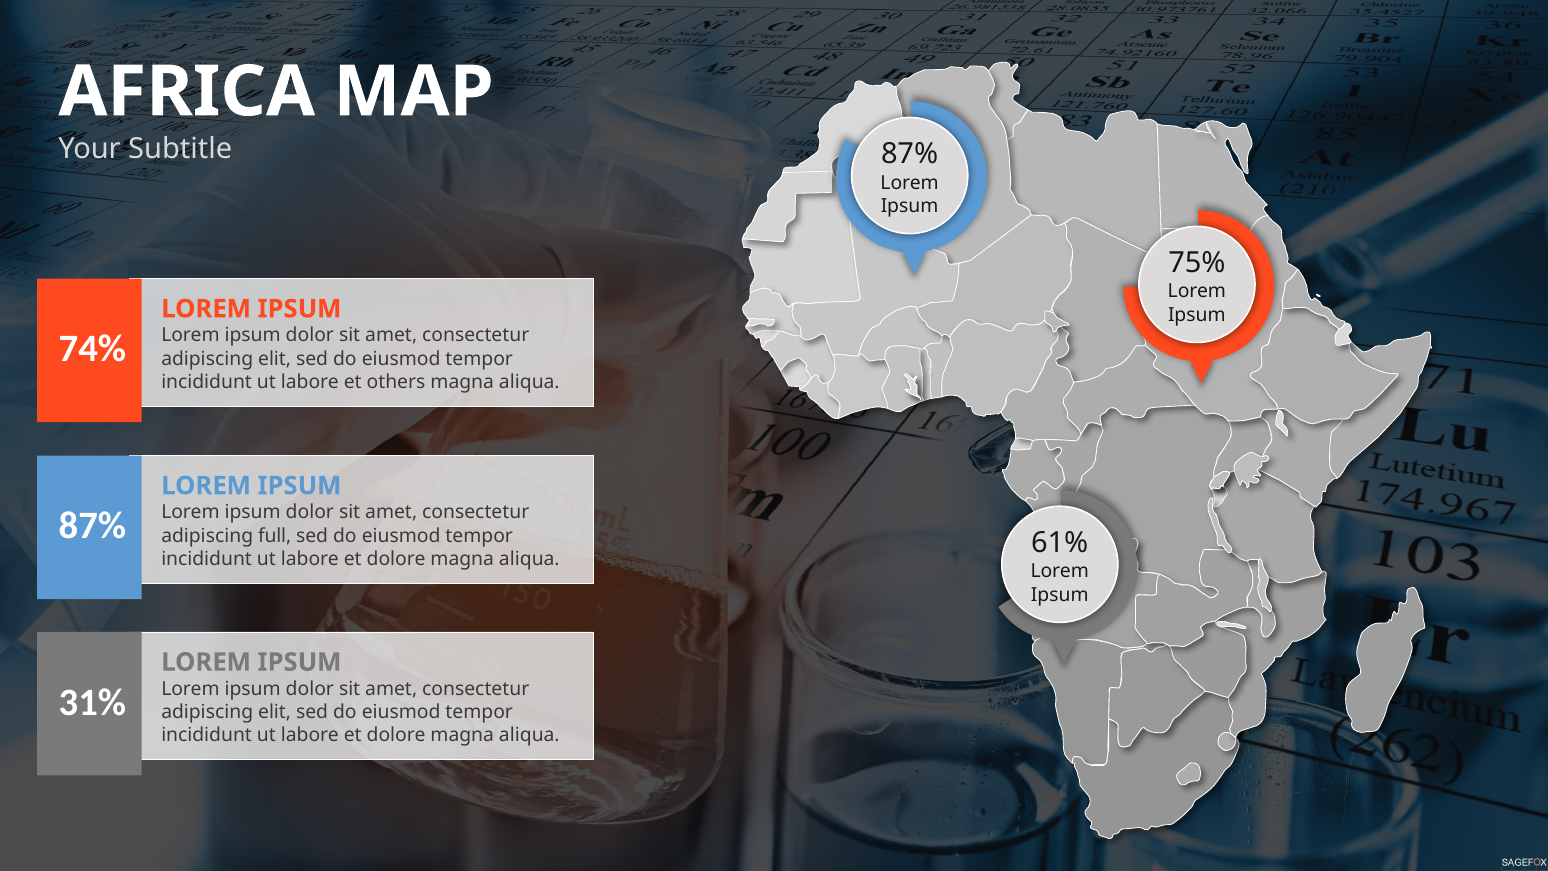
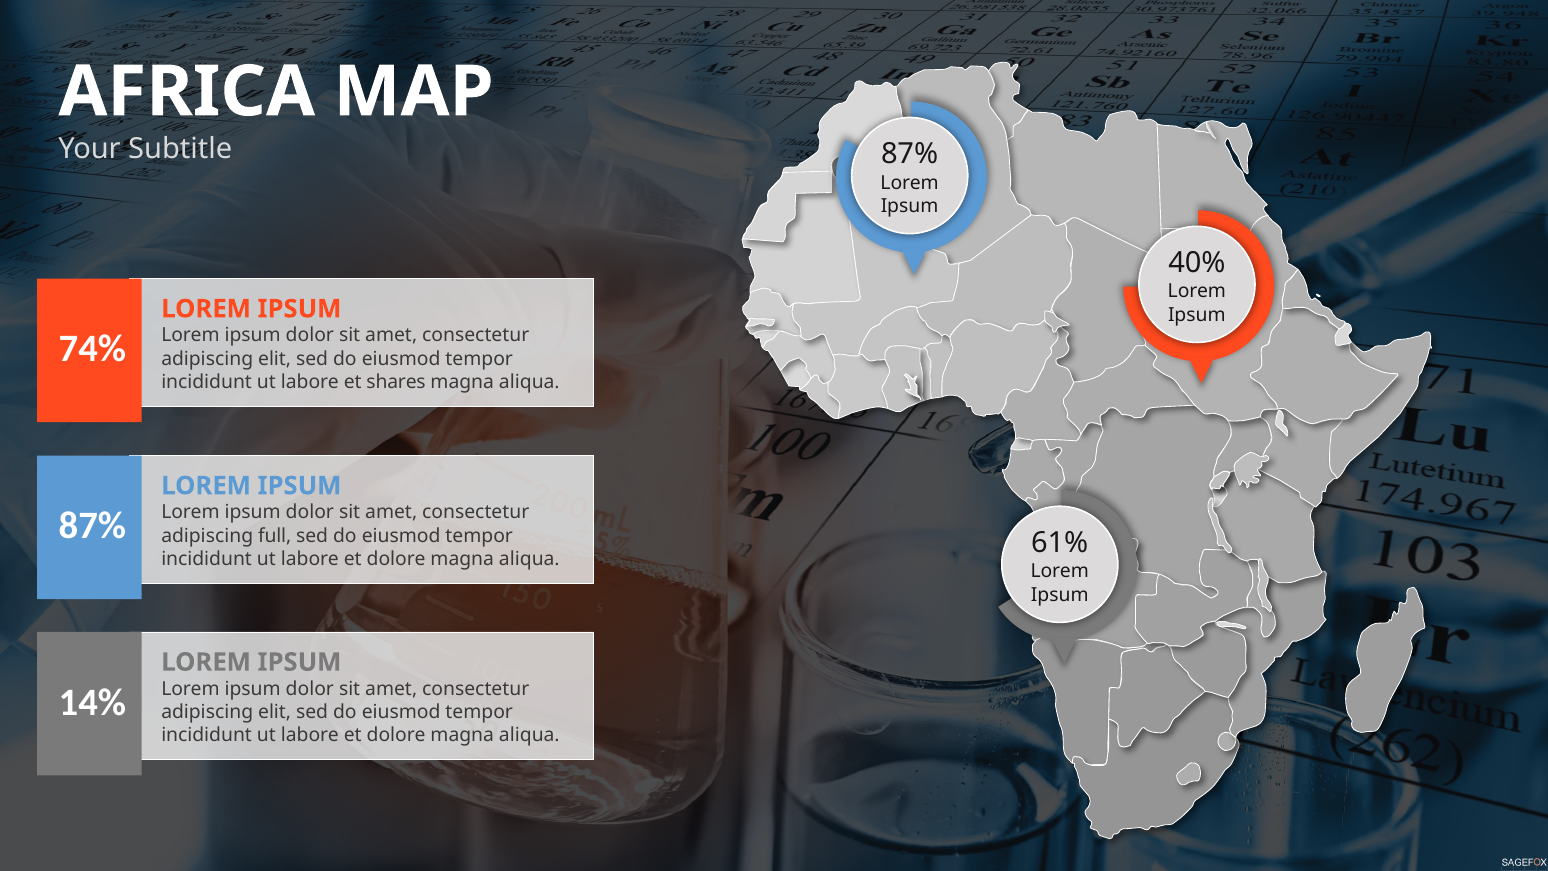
75%: 75% -> 40% (1197, 263)
others: others -> shares (396, 382)
31%: 31% -> 14% (92, 702)
